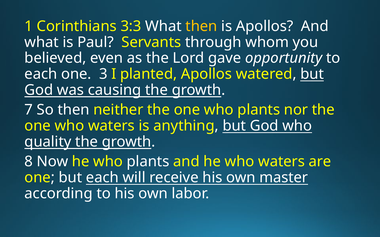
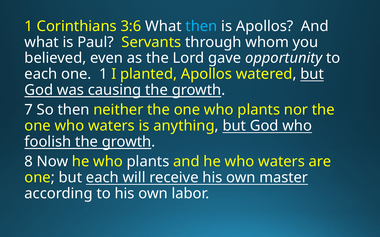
3:3: 3:3 -> 3:6 (131, 26)
then colour: yellow -> light blue (201, 26)
one 3: 3 -> 1 (103, 74)
quality: quality -> foolish (48, 142)
